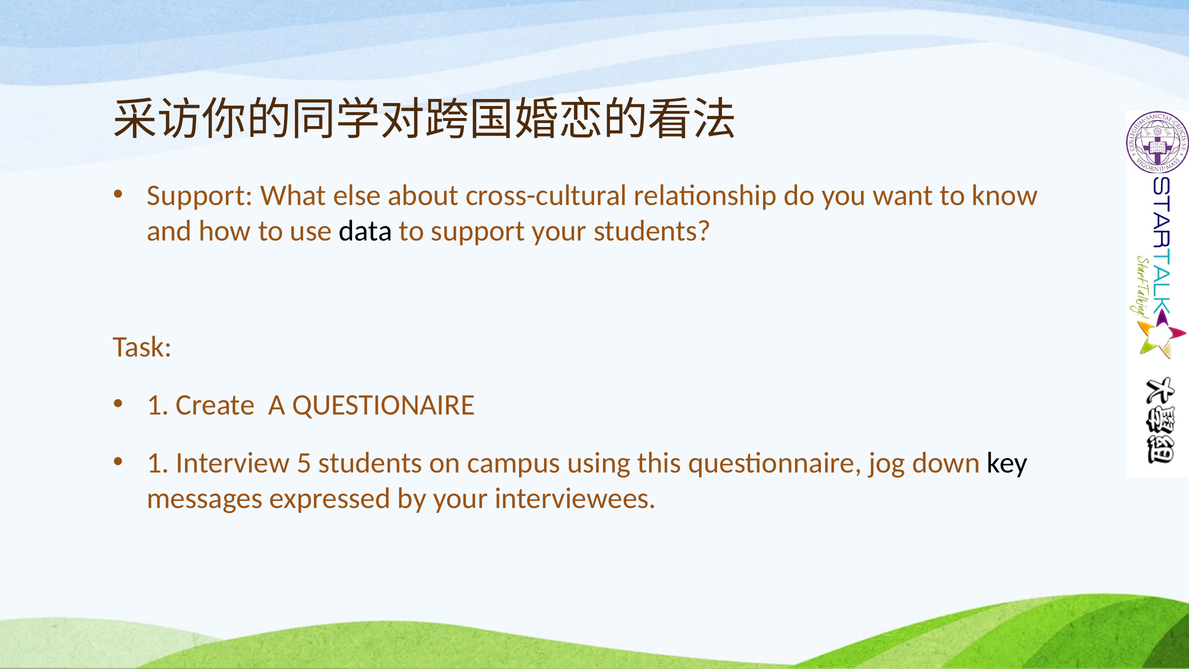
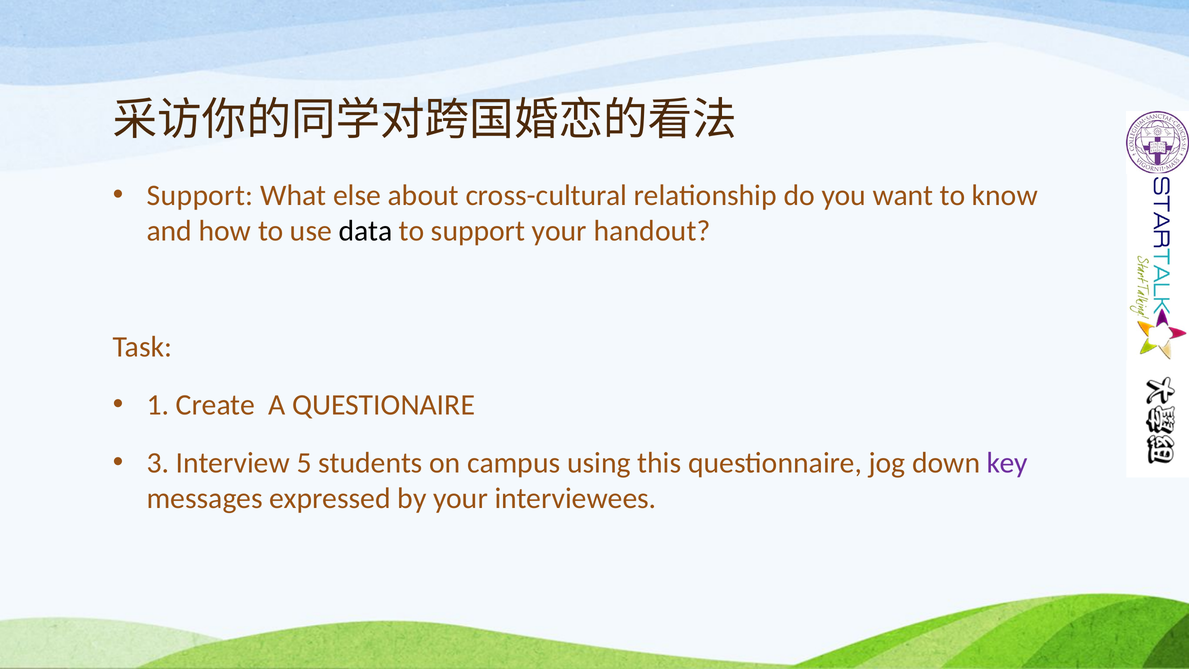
your students: students -> handout (652, 231)
1: 1 -> 3 (158, 463)
key colour: black -> purple (1007, 463)
